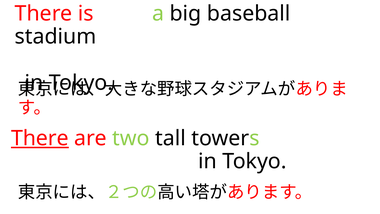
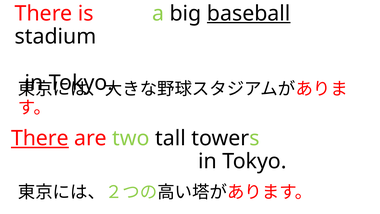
baseball underline: none -> present (249, 13)
